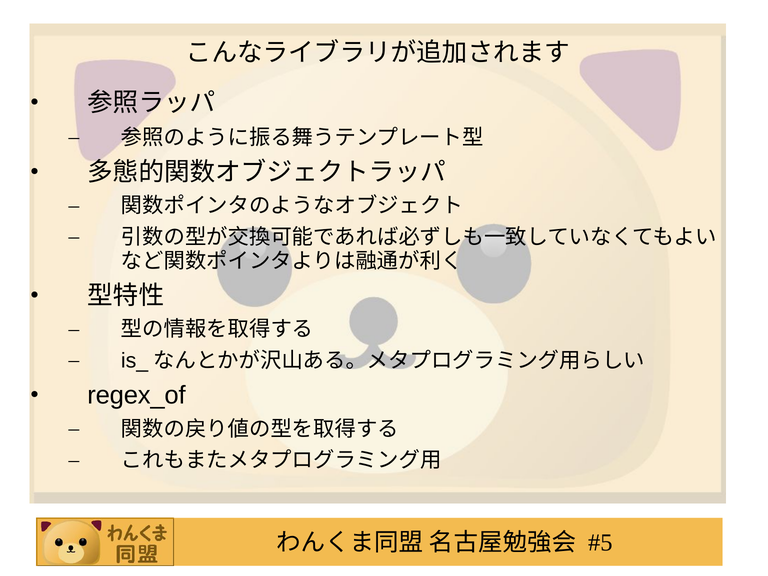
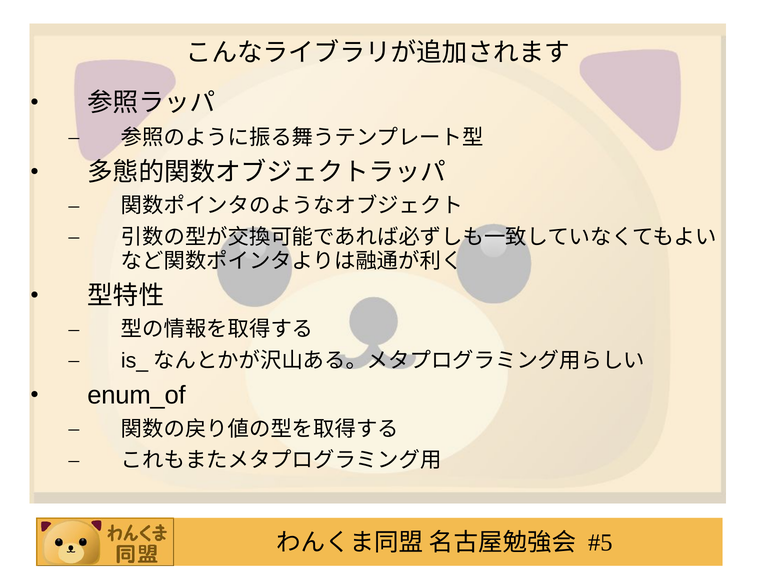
regex_of: regex_of -> enum_of (136, 395)
